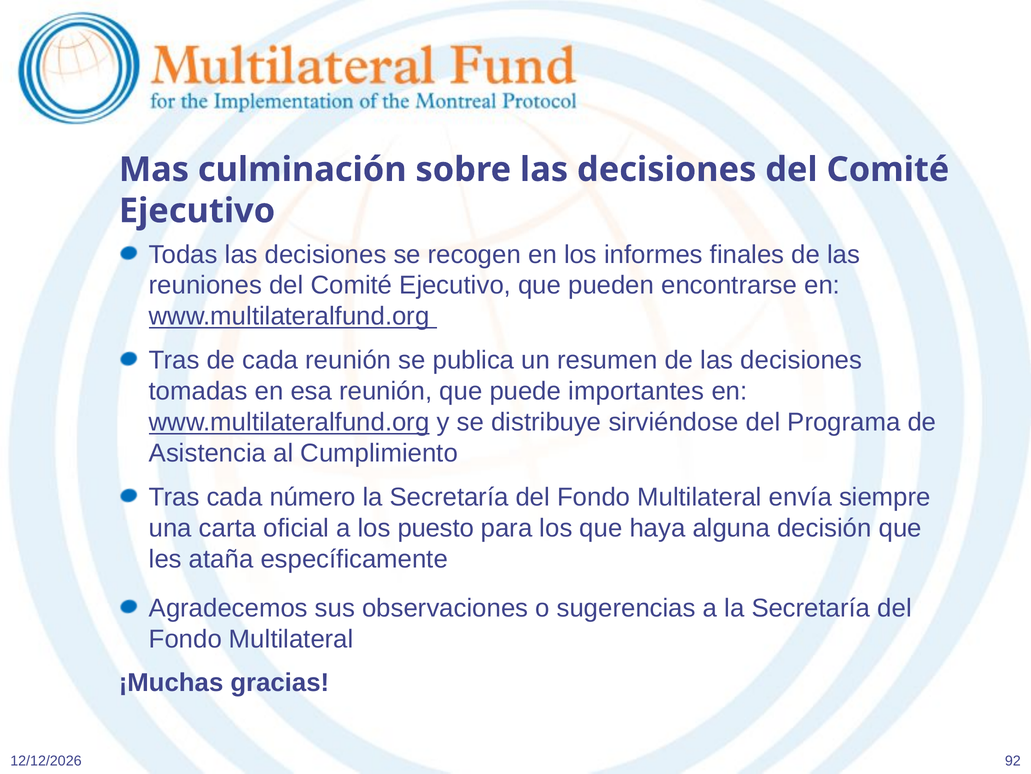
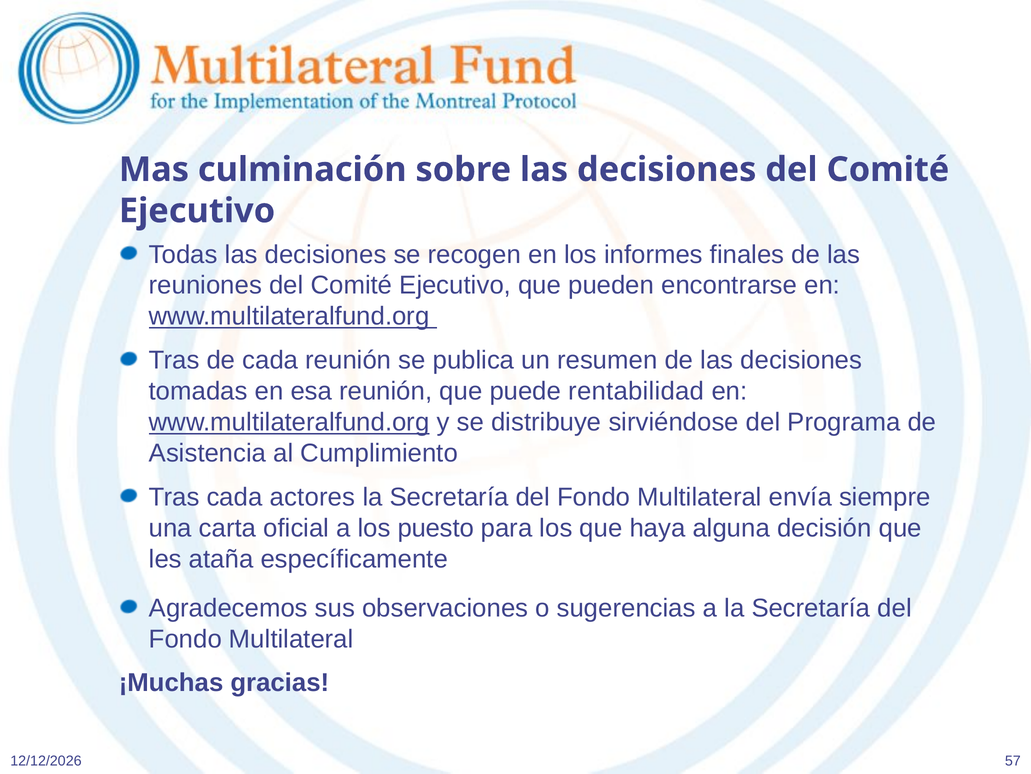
importantes: importantes -> rentabilidad (636, 391)
número: número -> actores (312, 497)
92: 92 -> 57 (1013, 760)
